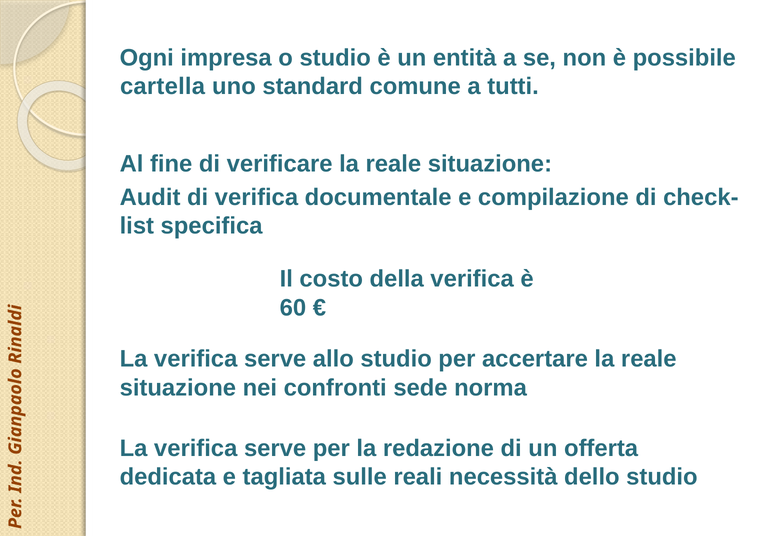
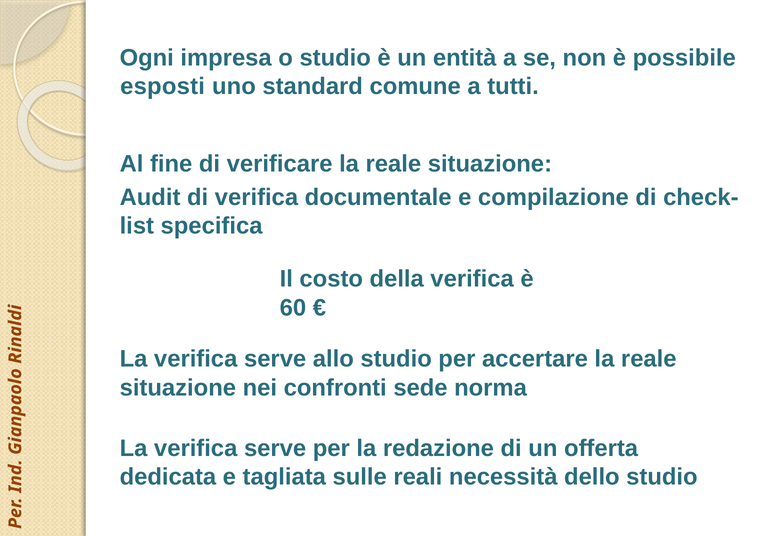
cartella: cartella -> esposti (163, 86)
